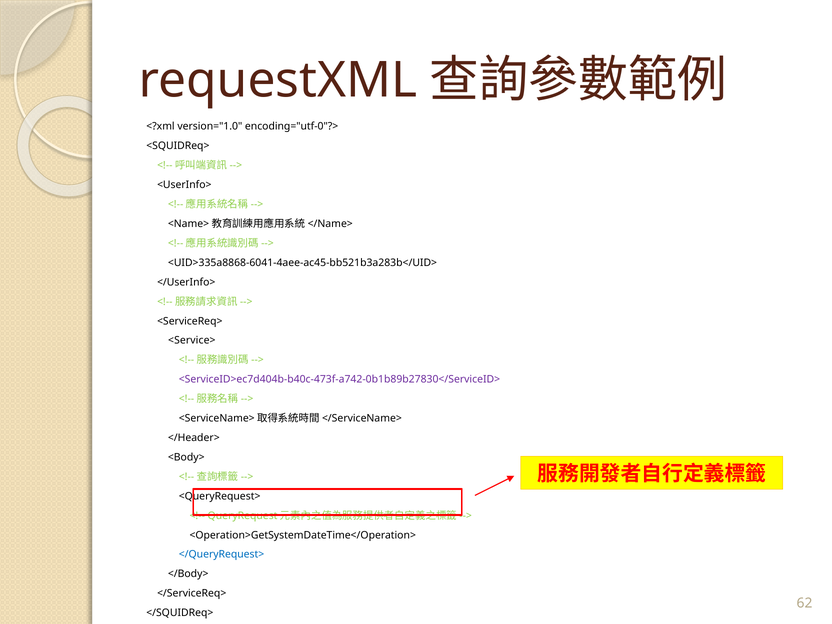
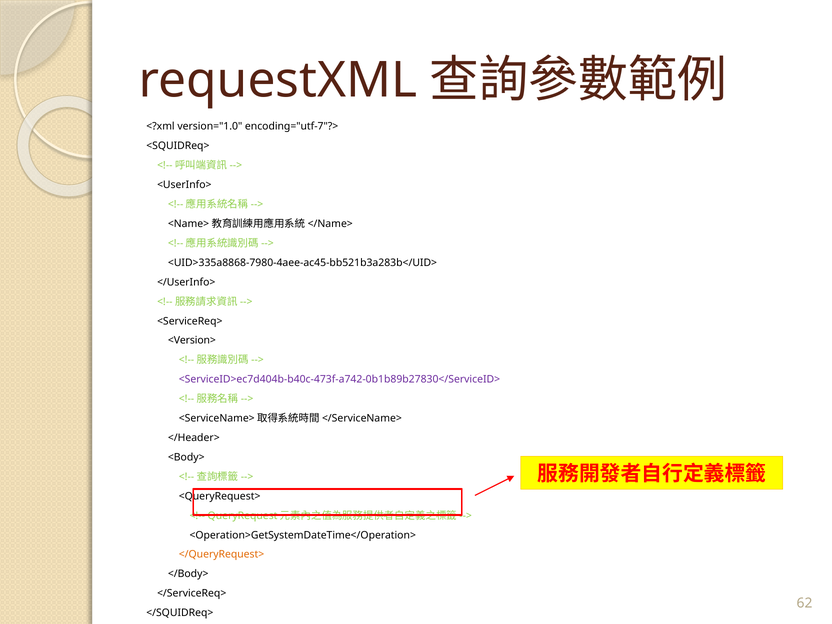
encoding="utf-0"?>: encoding="utf-0"?> -> encoding="utf-7"?> (292, 127)
<UID>335a8868-6041-4aee-ac45-bb521b3a283b</UID>: <UID>335a8868-6041-4aee-ac45-bb521b3a283b</UID> -> <UID>335a8868-7980-4aee-ac45-bb521b3a283b</UID> (303, 263)
<Service>: <Service> -> <Version> (192, 341)
</QueryRequest> colour: blue -> orange (222, 555)
